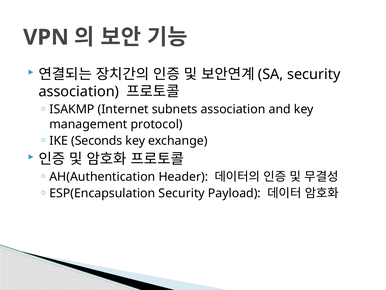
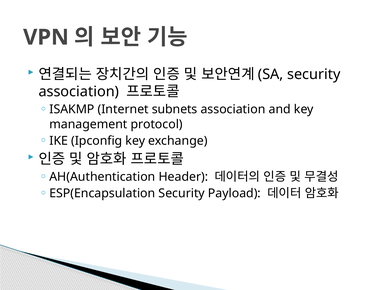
Seconds: Seconds -> Ipconfig (97, 141)
